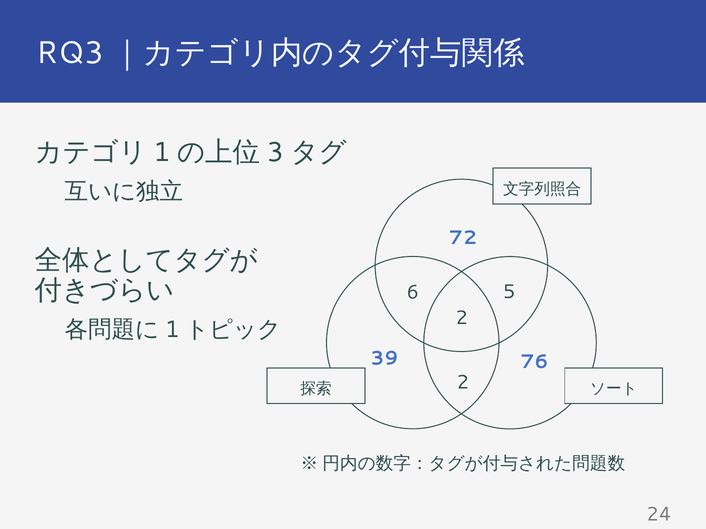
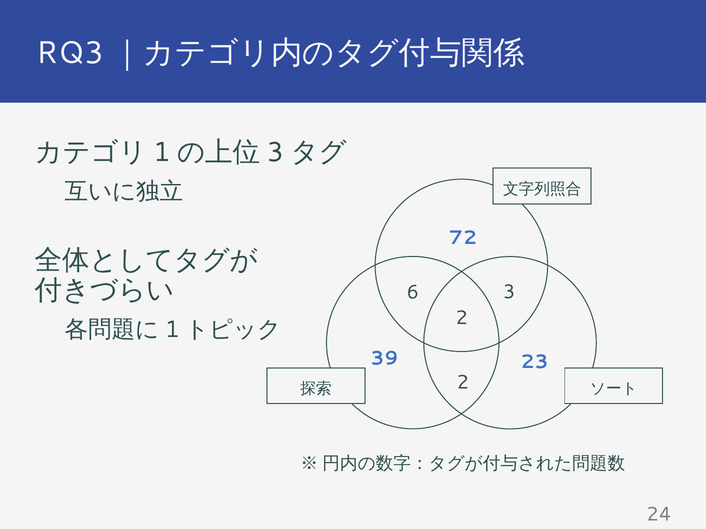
5: 5 -> 3 (509, 292)
76: 76 -> 23 (534, 362)
